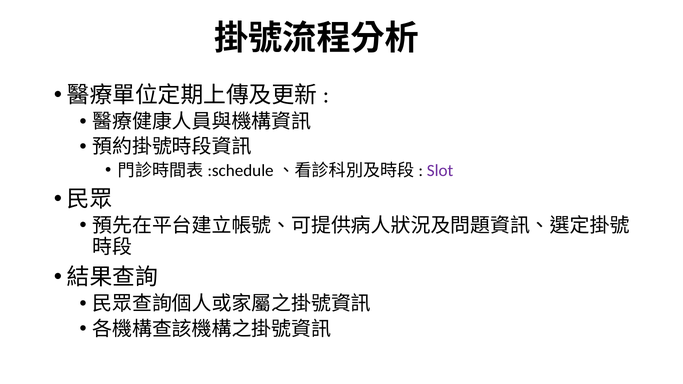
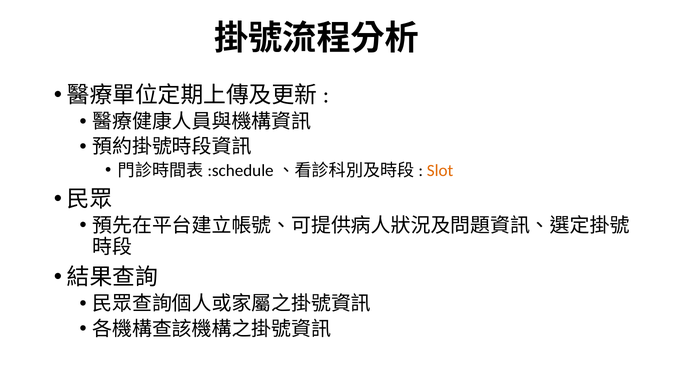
Slot colour: purple -> orange (440, 171)
